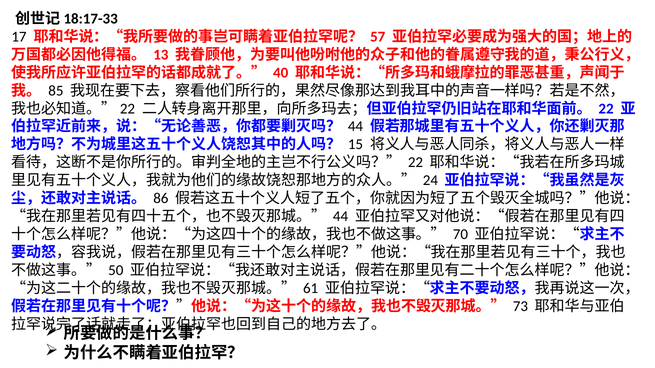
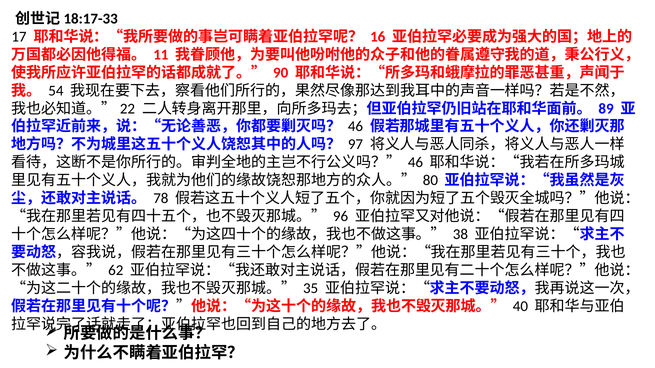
57: 57 -> 16 (378, 37)
13: 13 -> 11 (161, 55)
40: 40 -> 90 (281, 73)
85: 85 -> 54 (56, 91)
22: 22 -> 89 (606, 109)
44: 44 -> 46 (356, 127)
15: 15 -> 97 (356, 145)
22: 22 -> 46 (415, 163)
24: 24 -> 80 (430, 181)
86: 86 -> 78 (161, 199)
44: 44 -> 96 (341, 217)
70: 70 -> 38 (460, 235)
50: 50 -> 62 (116, 271)
61: 61 -> 35 (311, 289)
73: 73 -> 40 (520, 307)
